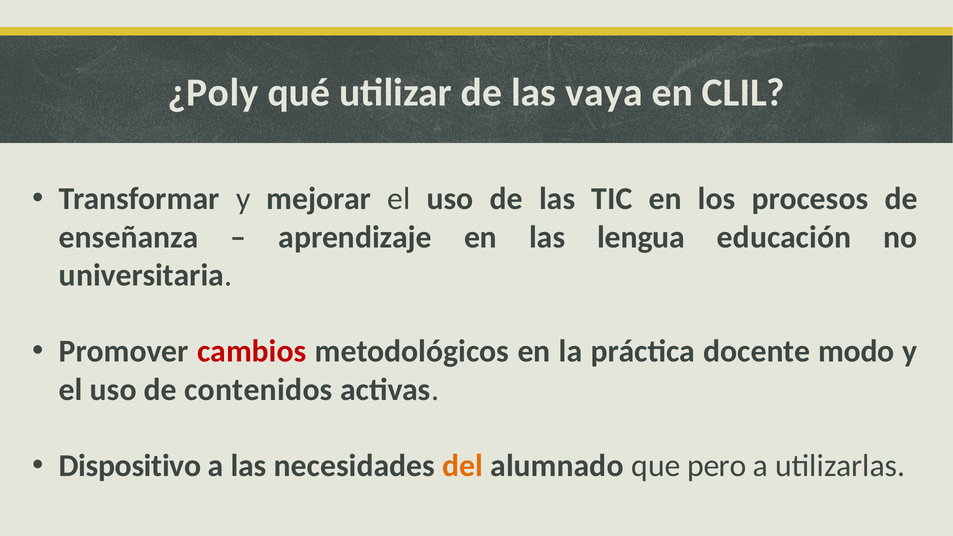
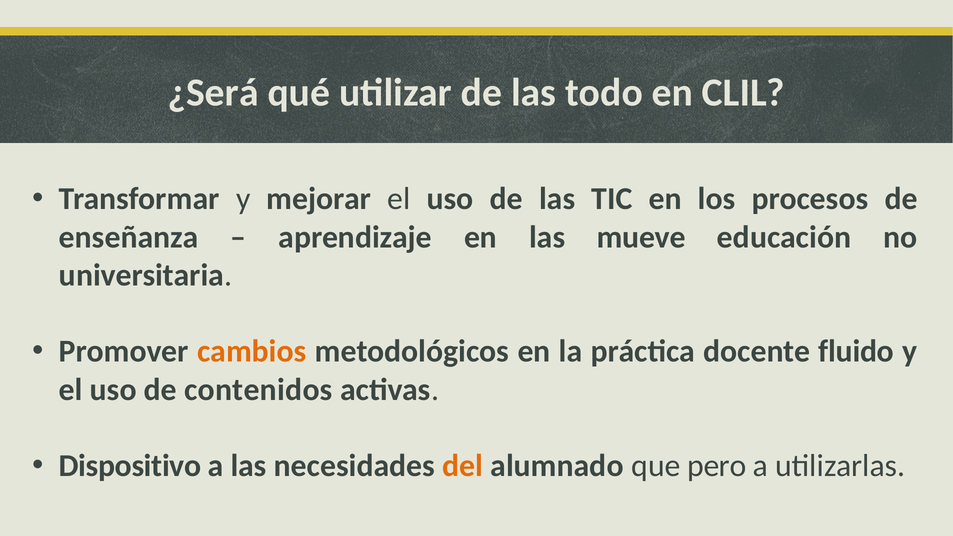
¿Poly: ¿Poly -> ¿Será (213, 92)
vaya: vaya -> todo (604, 92)
lengua: lengua -> mueve (641, 237)
cambios colour: red -> orange (252, 352)
modo: modo -> fluido (856, 352)
